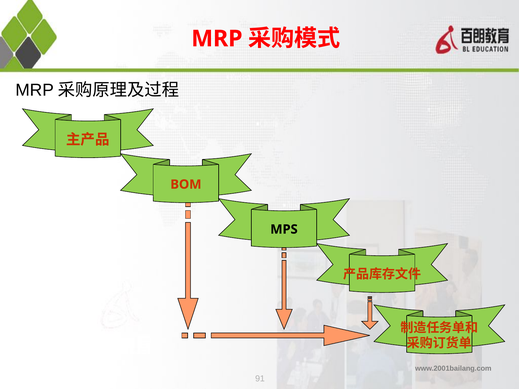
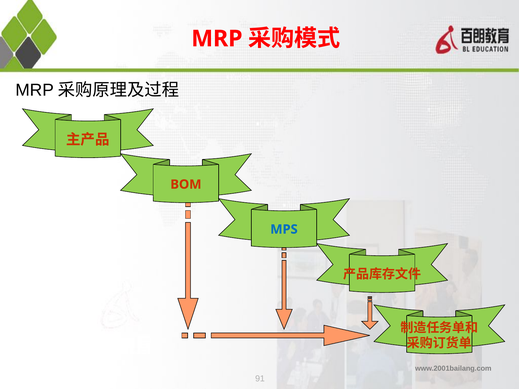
MPS colour: black -> blue (284, 229)
